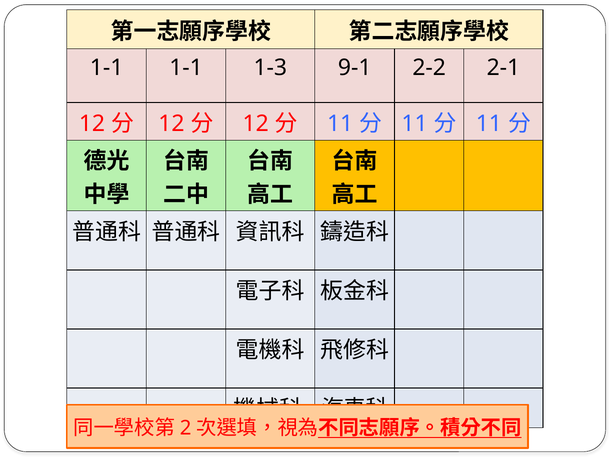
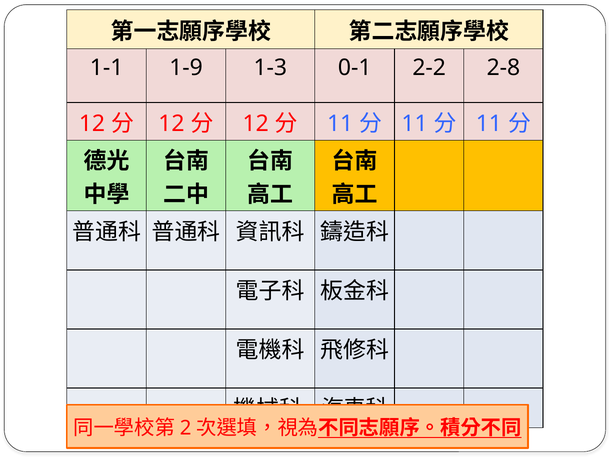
1-1 1-1: 1-1 -> 1-9 (186, 68)
9-1: 9-1 -> 0-1 (355, 68)
2-1: 2-1 -> 2-8 (503, 68)
